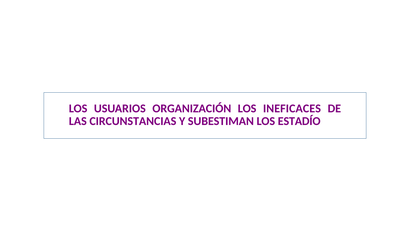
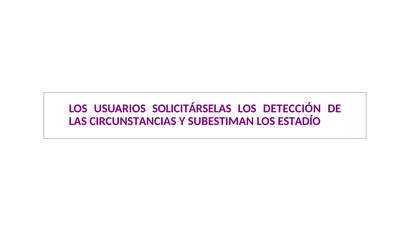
ORGANIZACIÓN: ORGANIZACIÓN -> SOLICITÁRSELAS (192, 108)
INEFICACES: INEFICACES -> DETECCIÓN (292, 108)
